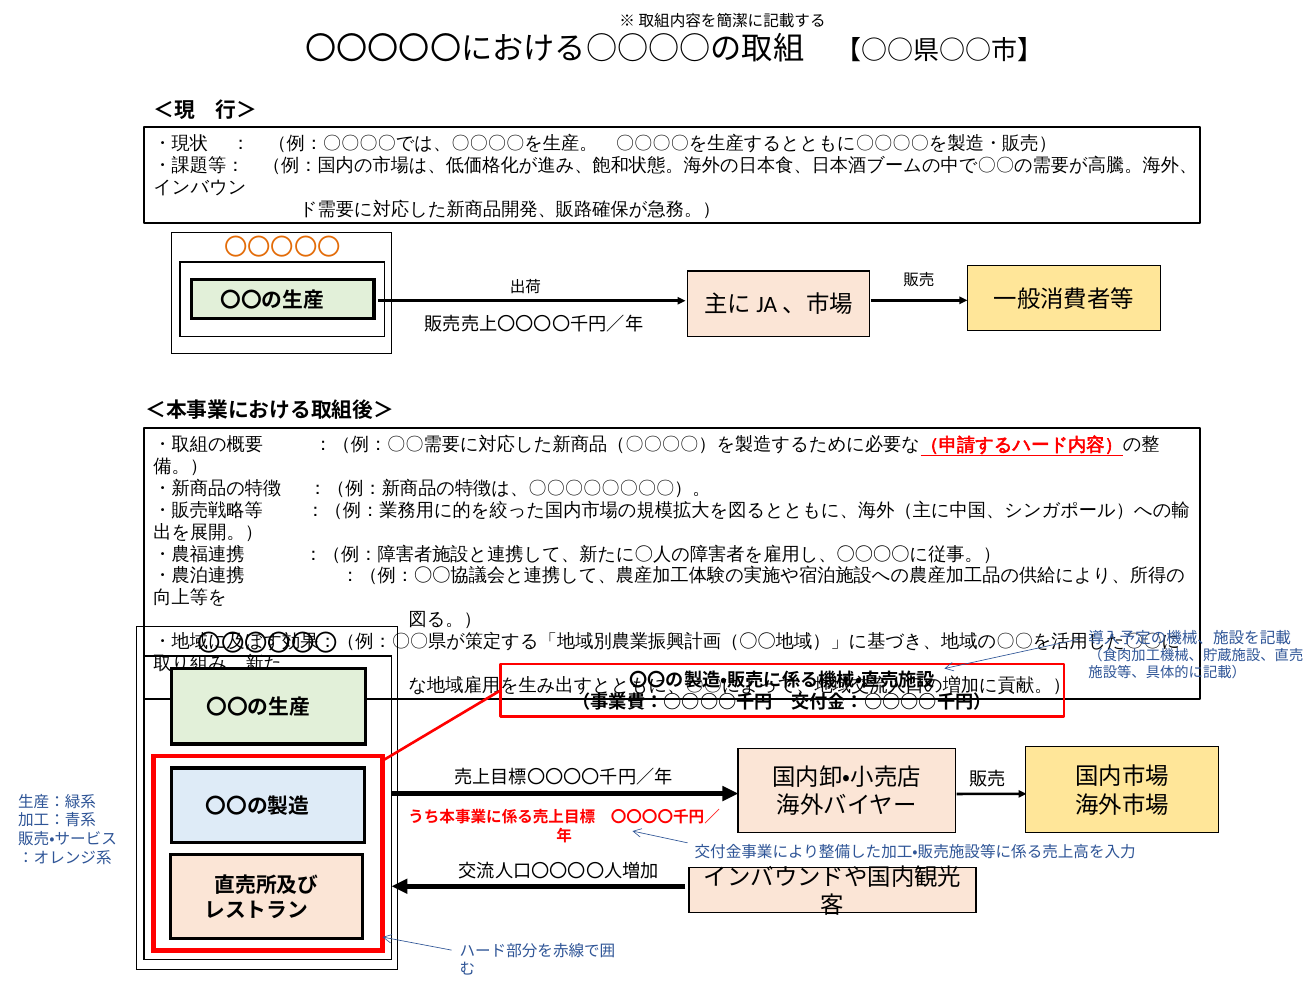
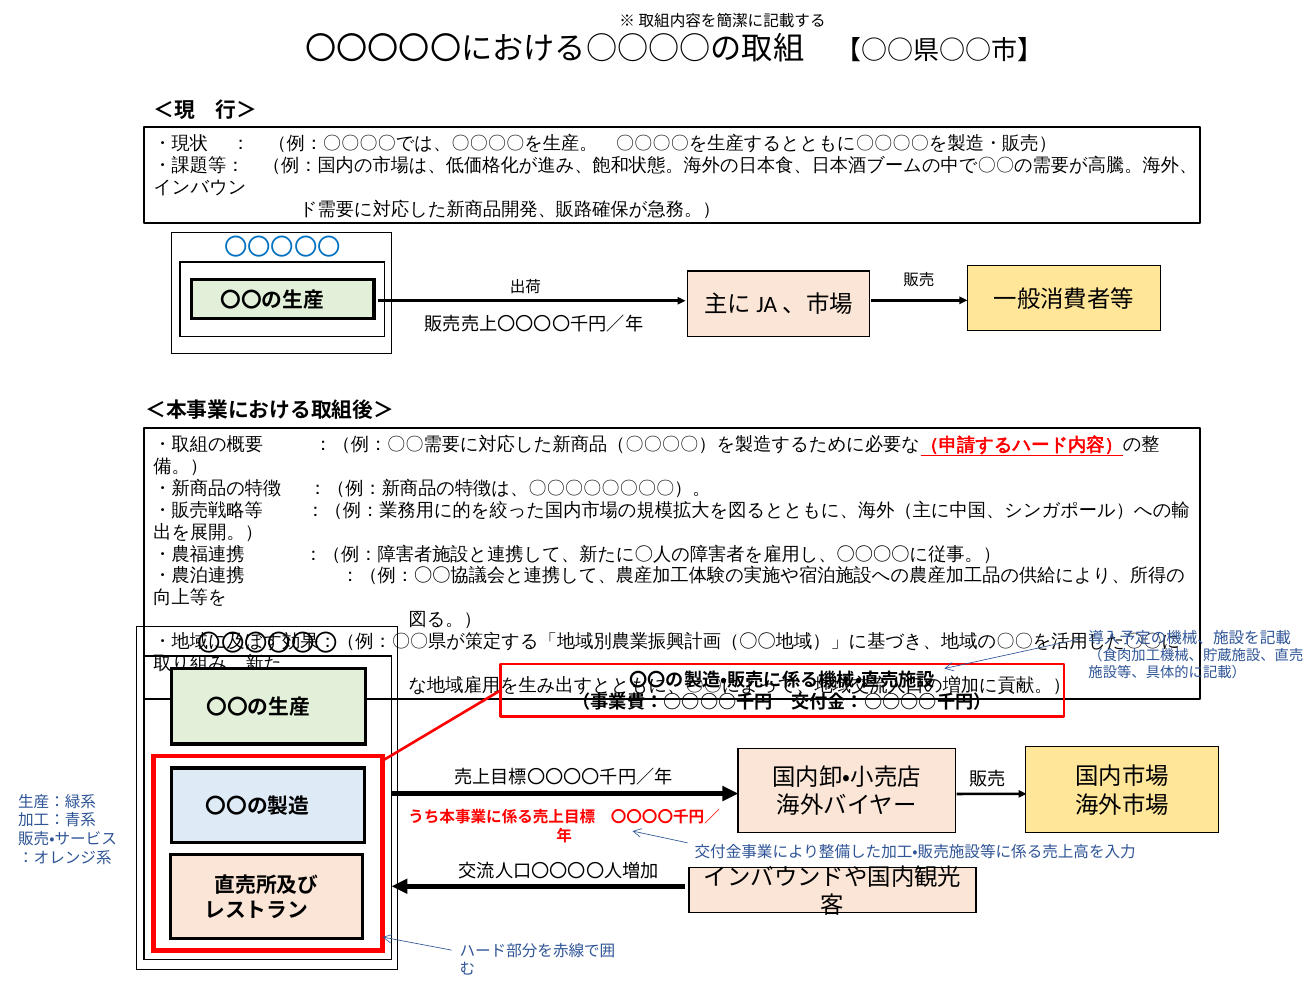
〇〇〇〇〇 colour: orange -> blue (283, 247)
